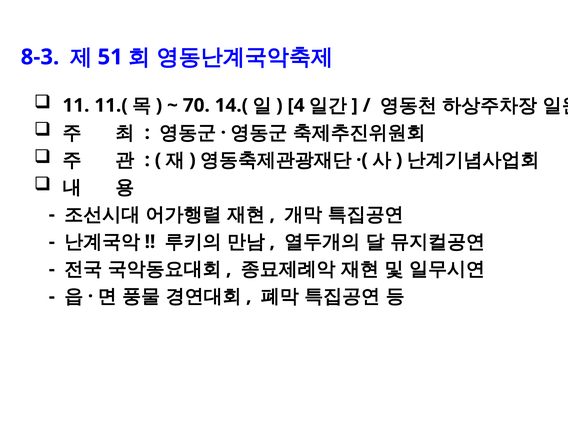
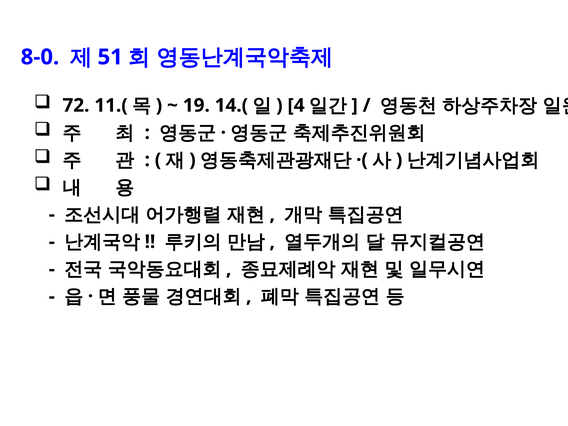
8-3: 8-3 -> 8-0 (40, 57)
11: 11 -> 72 (76, 105)
70: 70 -> 19 (196, 105)
